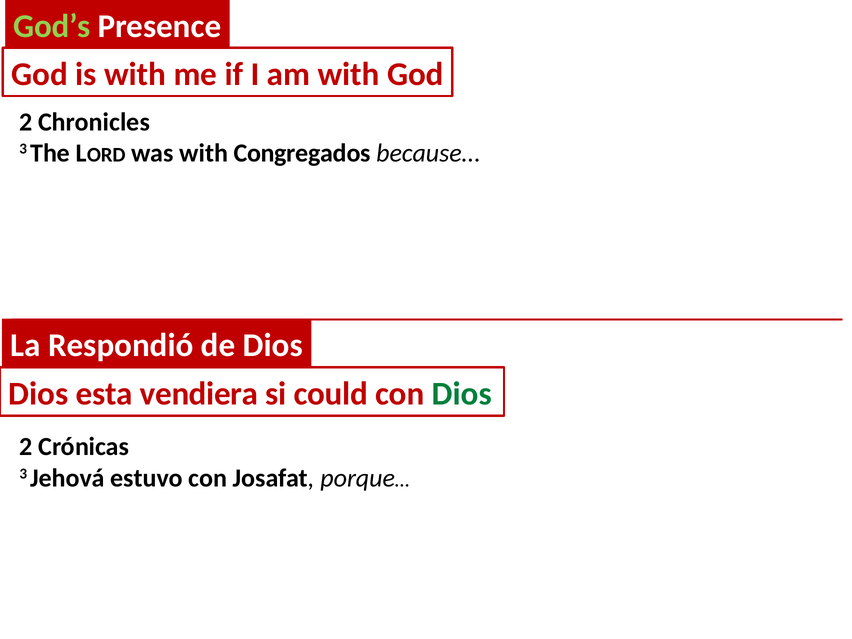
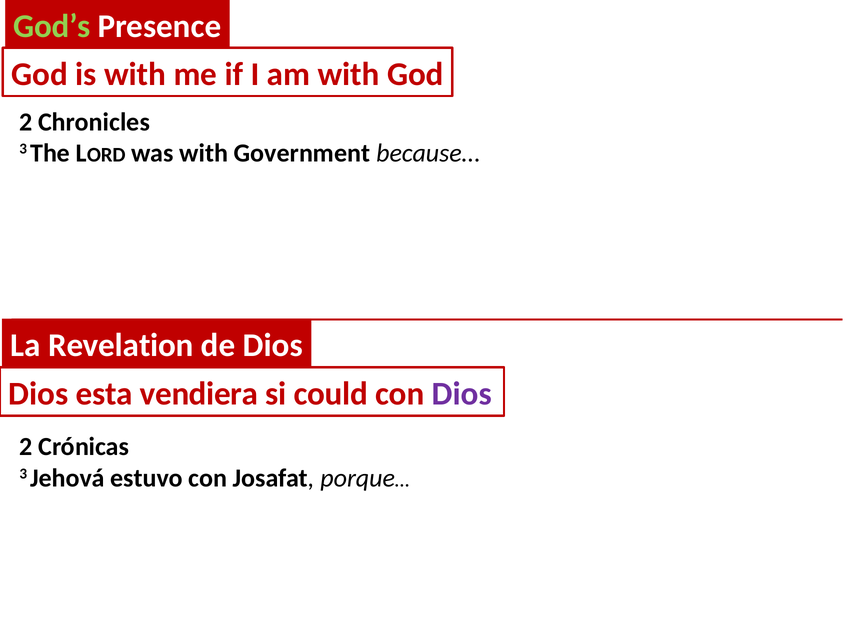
Congregados: Congregados -> Government (302, 153)
Respondió: Respondió -> Revelation (121, 345)
Dios colour: green -> purple (462, 394)
